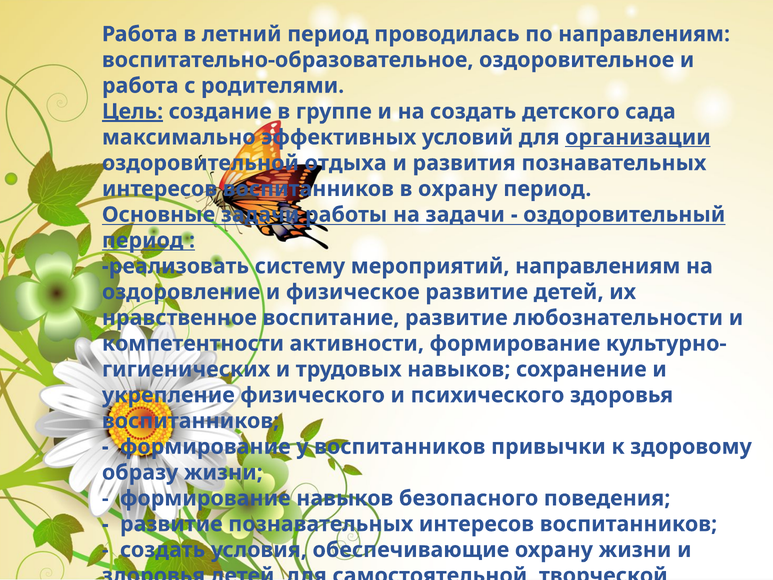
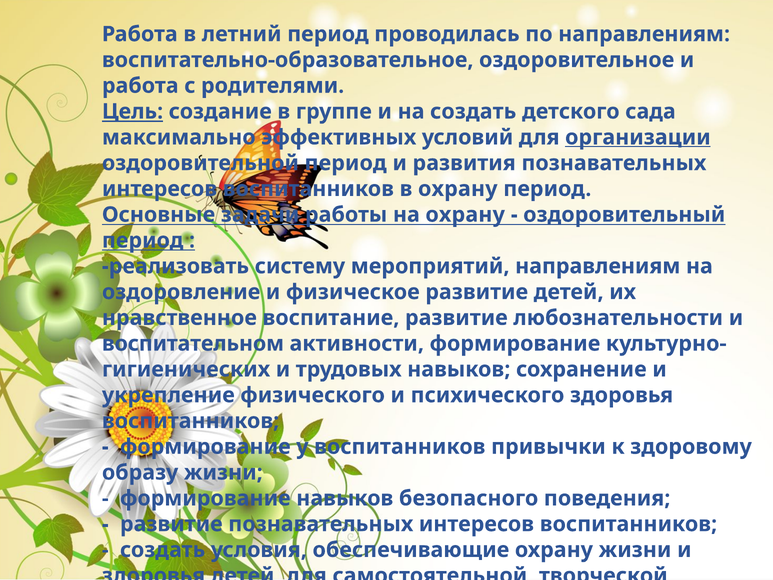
Цель underline: present -> none (133, 111)
оздоровительной отдыха: отдыха -> период (346, 163)
на задачи: задачи -> охрану (465, 215)
компетентности: компетентности -> воспитательном (193, 343)
